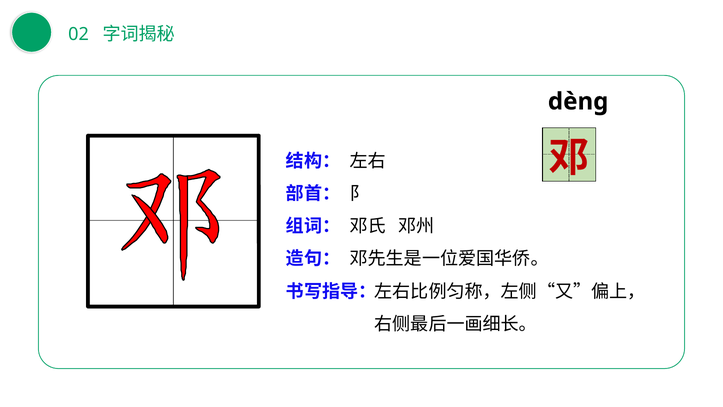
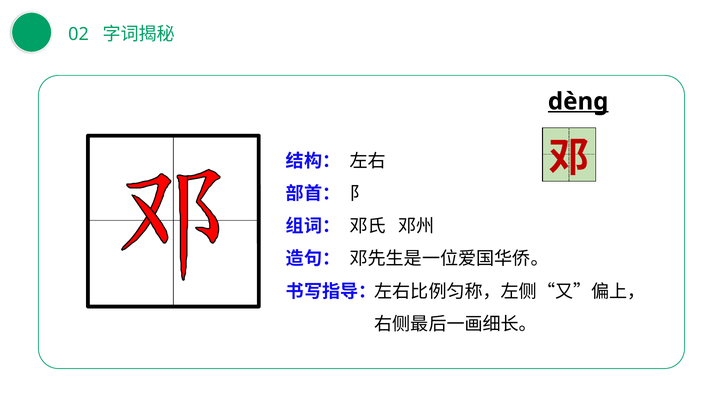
dèng underline: none -> present (578, 101)
